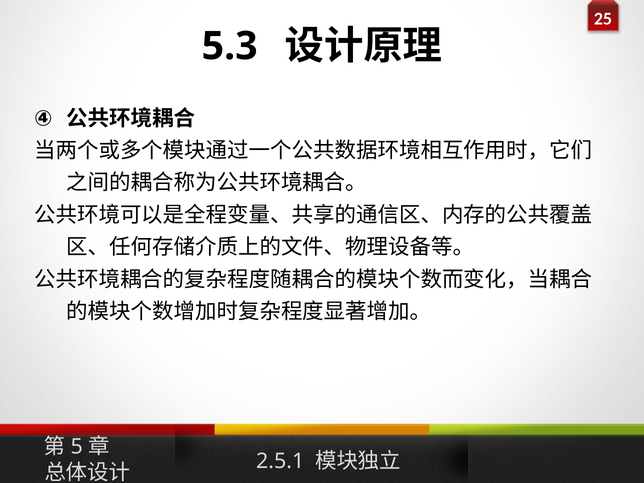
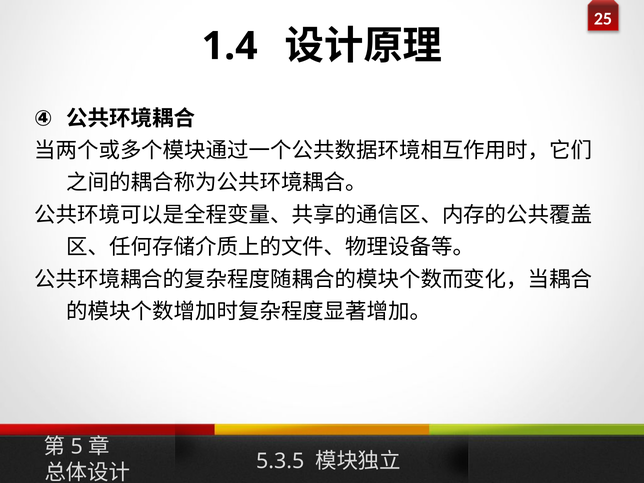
5.3: 5.3 -> 1.4 (230, 46)
2.5.1: 2.5.1 -> 5.3.5 (280, 461)
